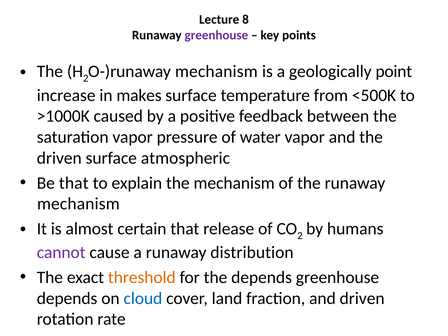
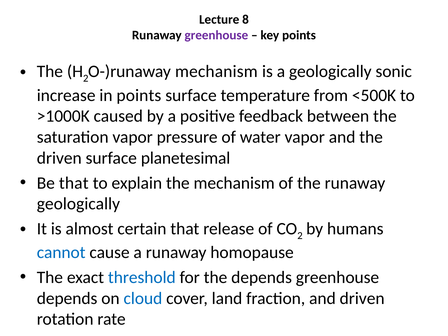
point: point -> sonic (394, 72)
in makes: makes -> points (139, 95)
atmospheric: atmospheric -> planetesimal (186, 158)
mechanism: mechanism -> geologically (78, 204)
cannot colour: purple -> blue (61, 252)
distribution: distribution -> homopause (252, 252)
threshold colour: orange -> blue (142, 277)
